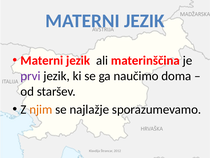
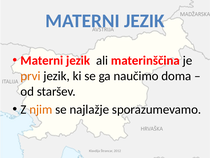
prvi colour: purple -> orange (30, 76)
